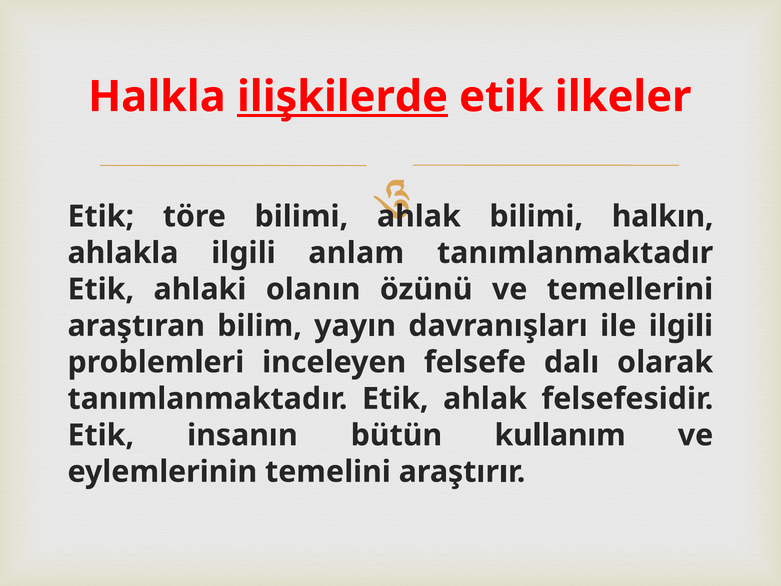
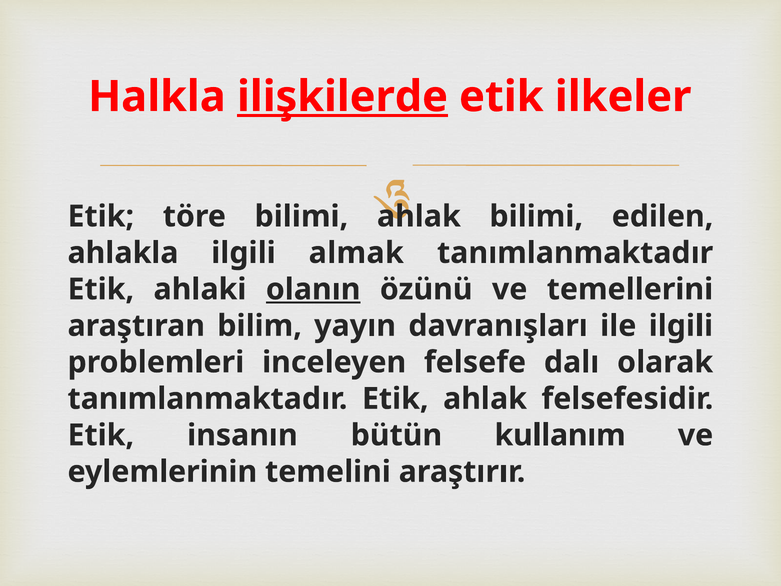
halkın: halkın -> edilen (663, 216)
anlam: anlam -> almak (356, 253)
olanın underline: none -> present (313, 289)
